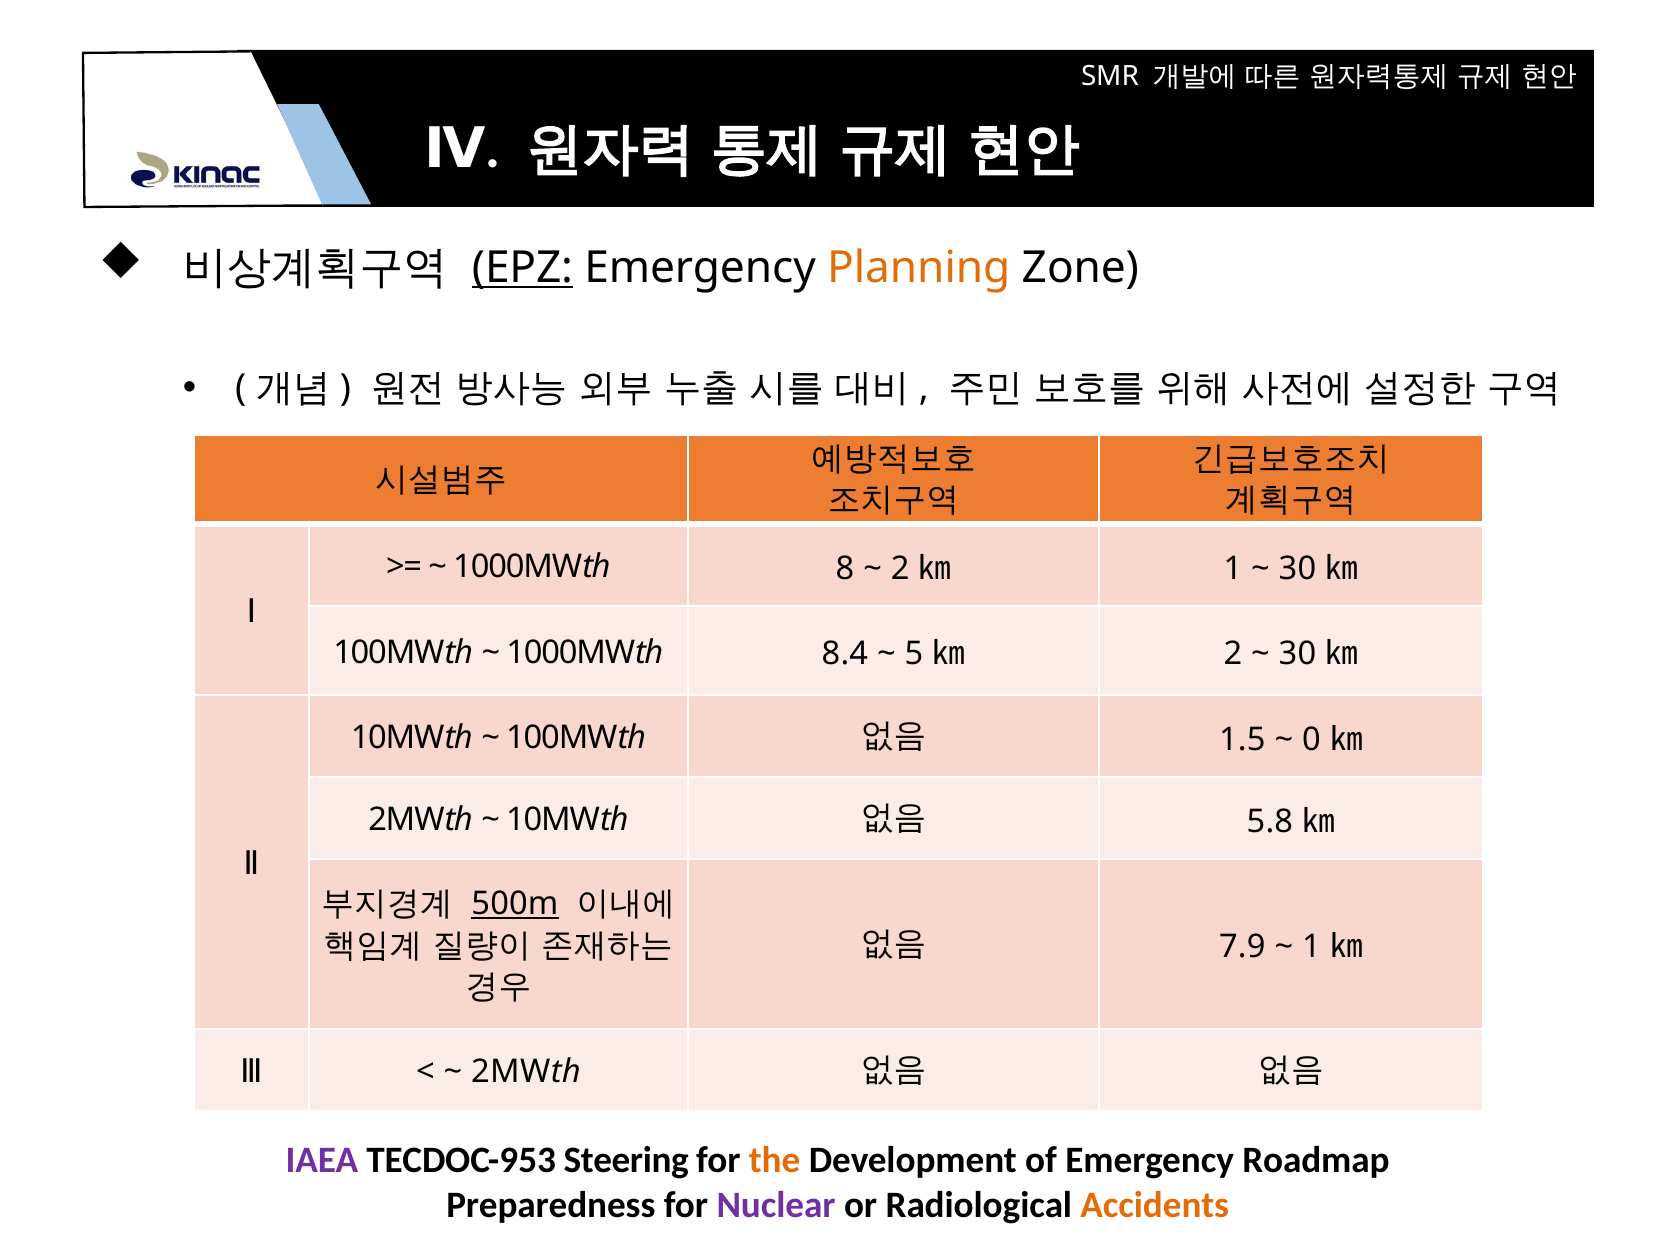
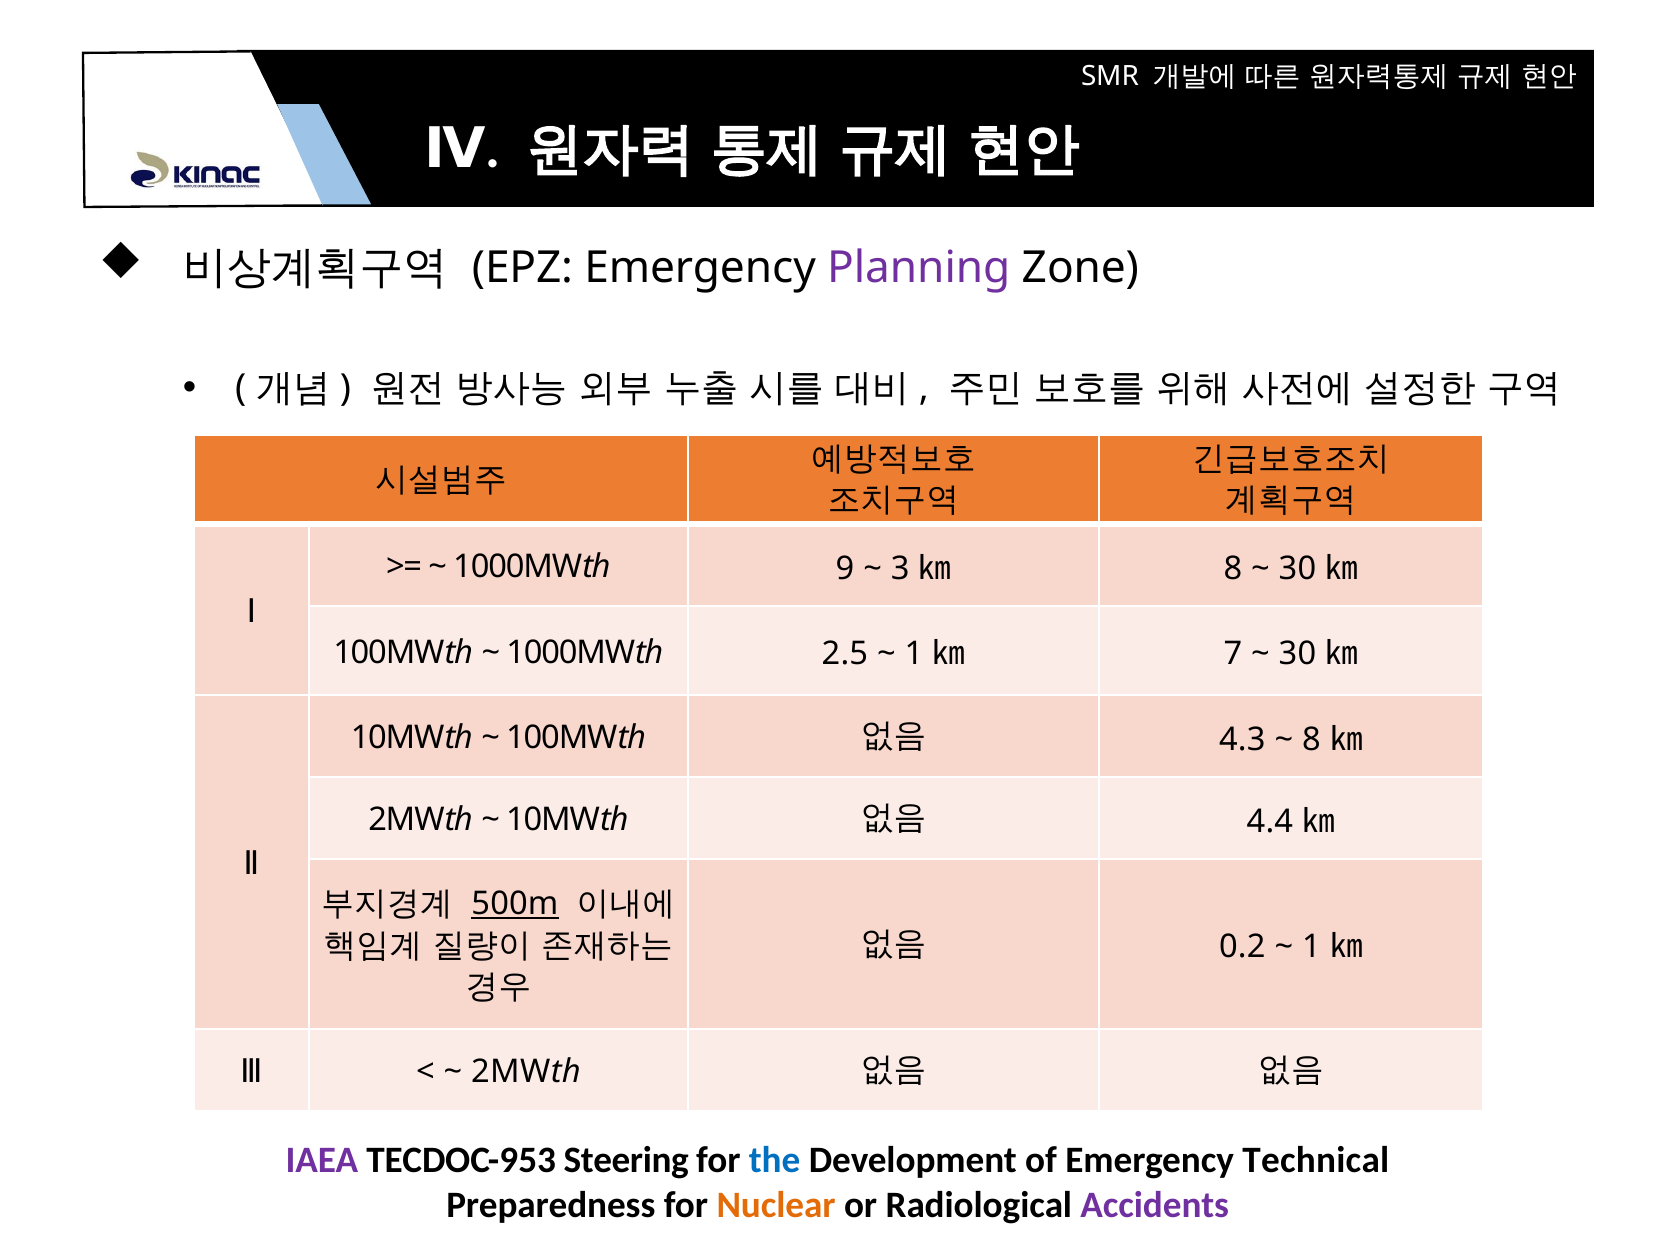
EPZ underline: present -> none (522, 268)
Planning colour: orange -> purple (919, 268)
8: 8 -> 9 (845, 568)
2: 2 -> 3 (900, 568)
1: 1 -> 8 (1233, 568)
8.4: 8.4 -> 2.5 (845, 654)
5: 5 -> 1 (914, 654)
2: 2 -> 7 (1233, 654)
1.5: 1.5 -> 4.3 (1242, 739)
0: 0 -> 8 (1311, 739)
5.8: 5.8 -> 4.4 (1270, 821)
7.9: 7.9 -> 0.2 (1242, 947)
the colour: orange -> blue (775, 1160)
Roadmap: Roadmap -> Technical (1316, 1160)
Nuclear colour: purple -> orange (776, 1205)
Accidents colour: orange -> purple (1155, 1205)
